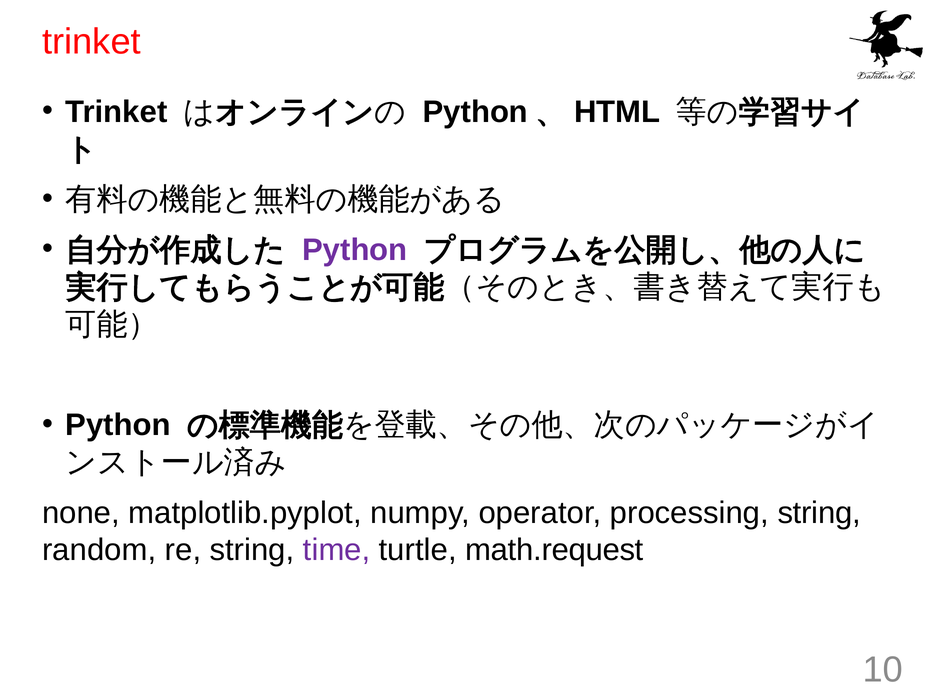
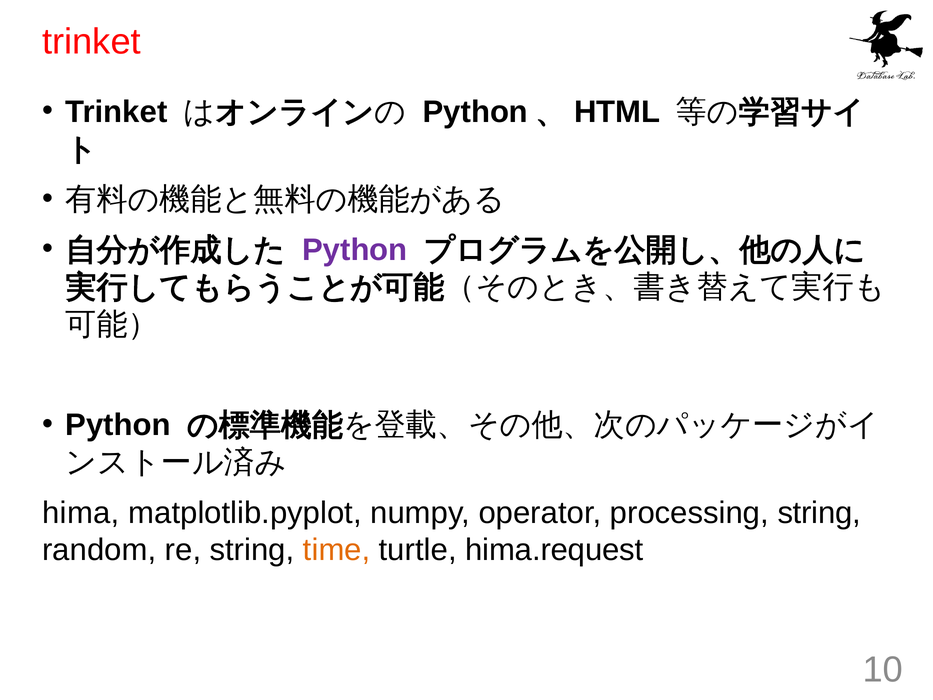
none: none -> hima (81, 513)
time colour: purple -> orange (337, 550)
math.request: math.request -> hima.request (554, 550)
